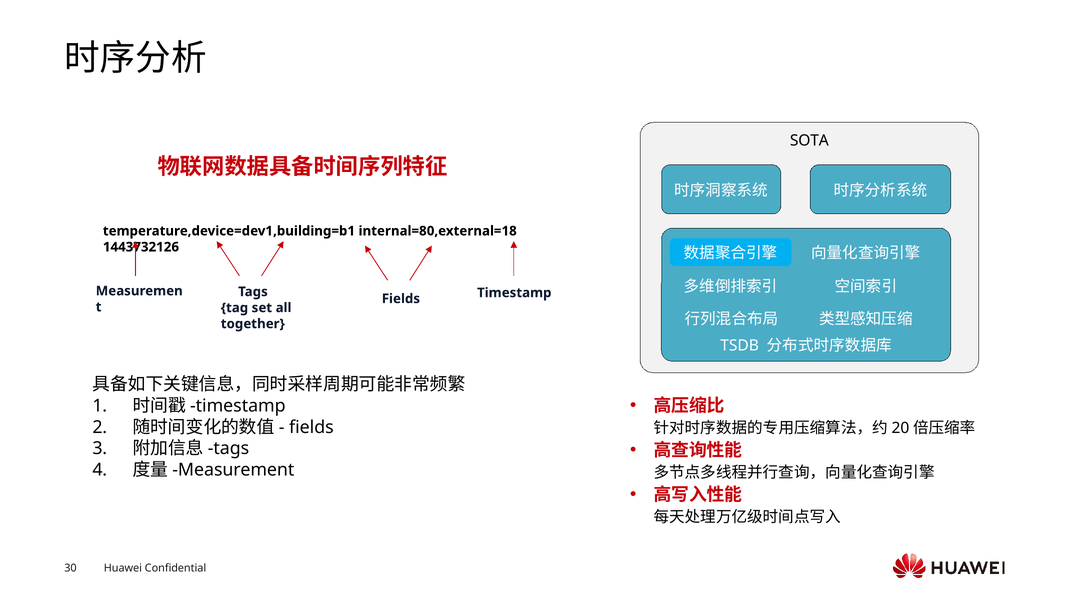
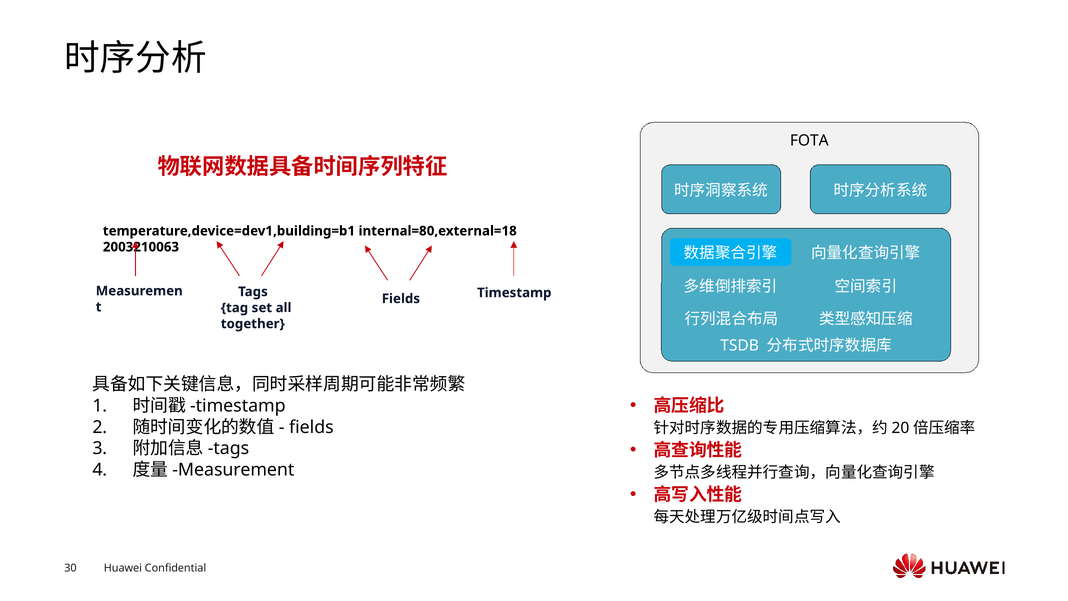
SOTA: SOTA -> FOTA (809, 141)
1443732126: 1443732126 -> 2003210063 (141, 247)
